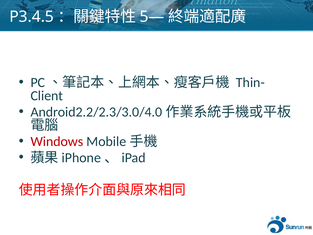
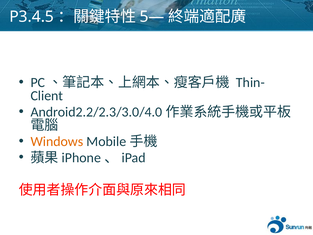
Windows colour: red -> orange (57, 141)
